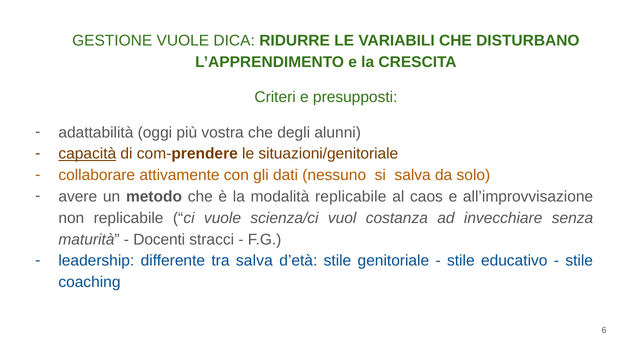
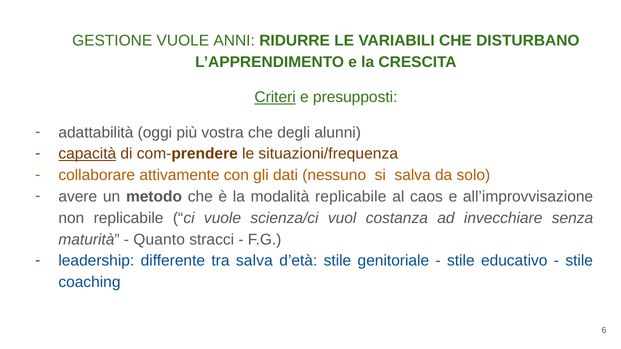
DICA: DICA -> ANNI (234, 41)
Criteri underline: none -> present (275, 97)
situazioni/genitoriale: situazioni/genitoriale -> situazioni/frequenza (328, 154)
Docenti: Docenti -> Quanto (159, 240)
